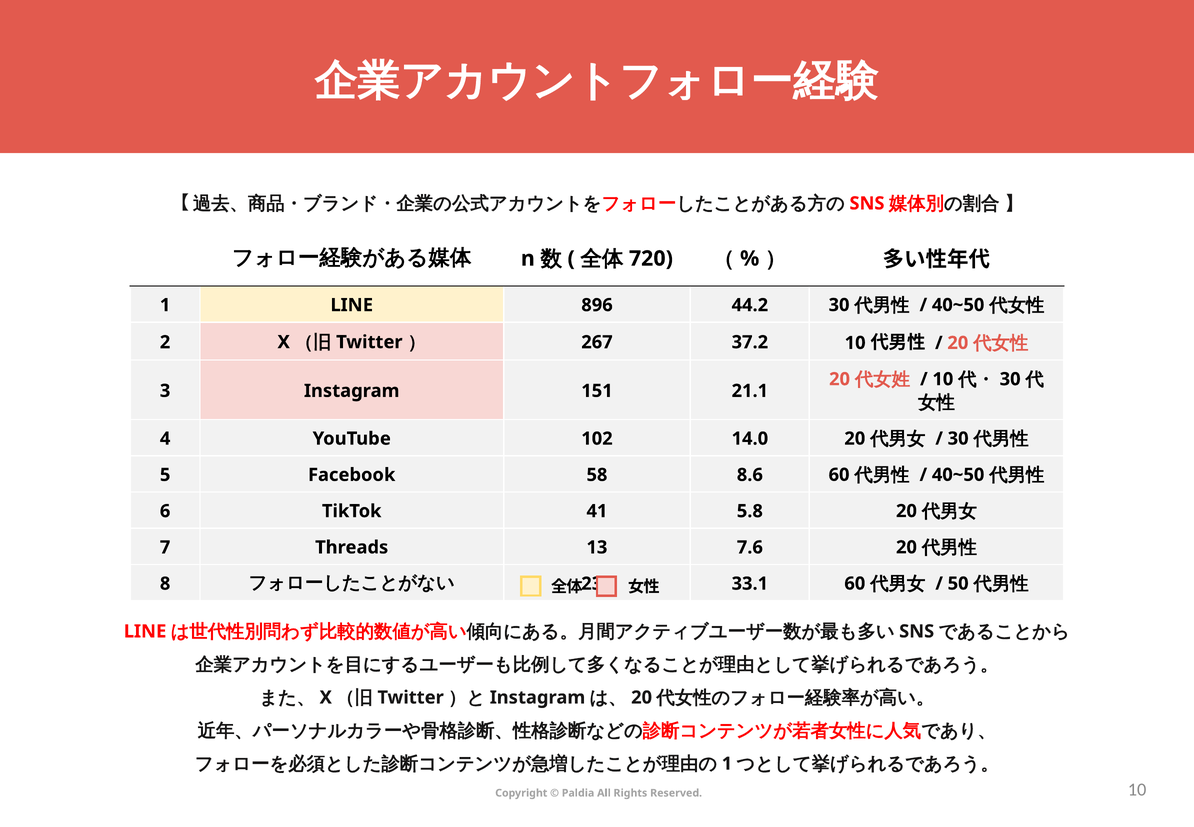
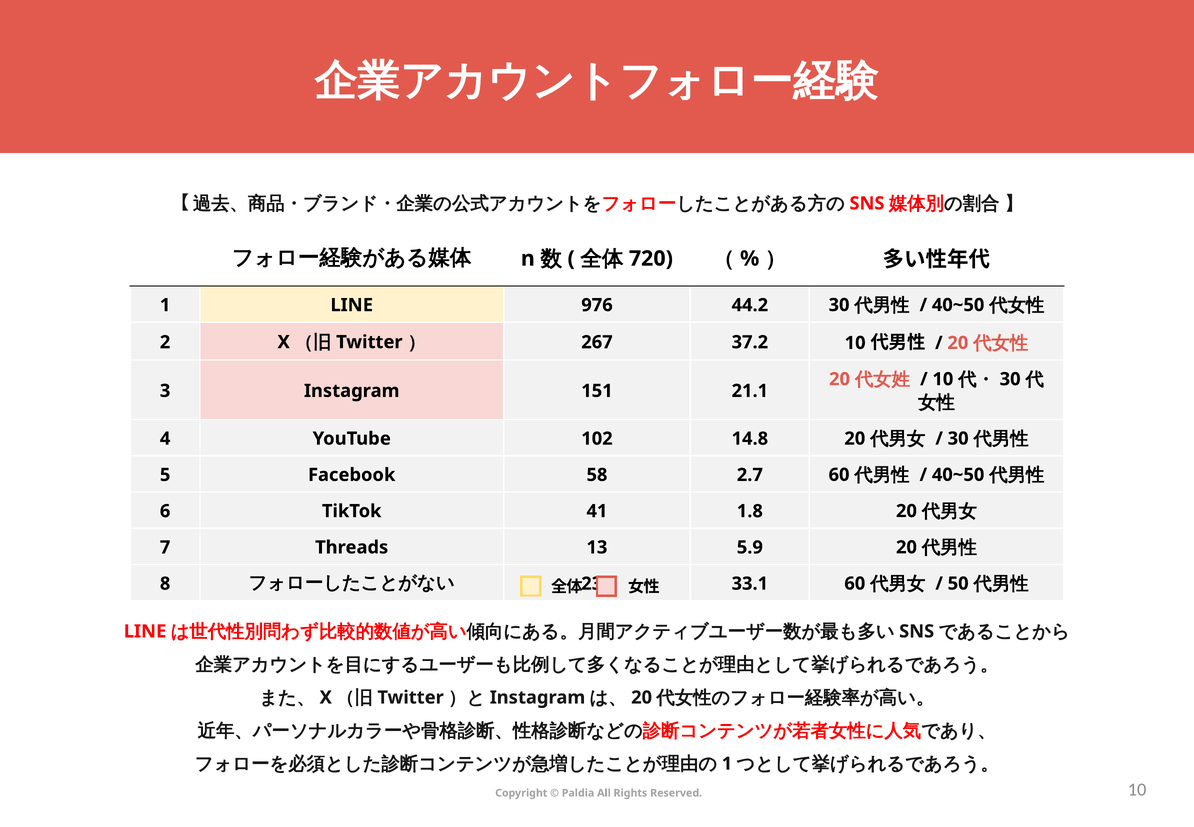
896: 896 -> 976 (597, 305)
14.0: 14.0 -> 14.8 (750, 438)
8.6: 8.6 -> 2.7 (750, 475)
5.8: 5.8 -> 1.8 (750, 511)
7.6: 7.6 -> 5.9 (750, 547)
